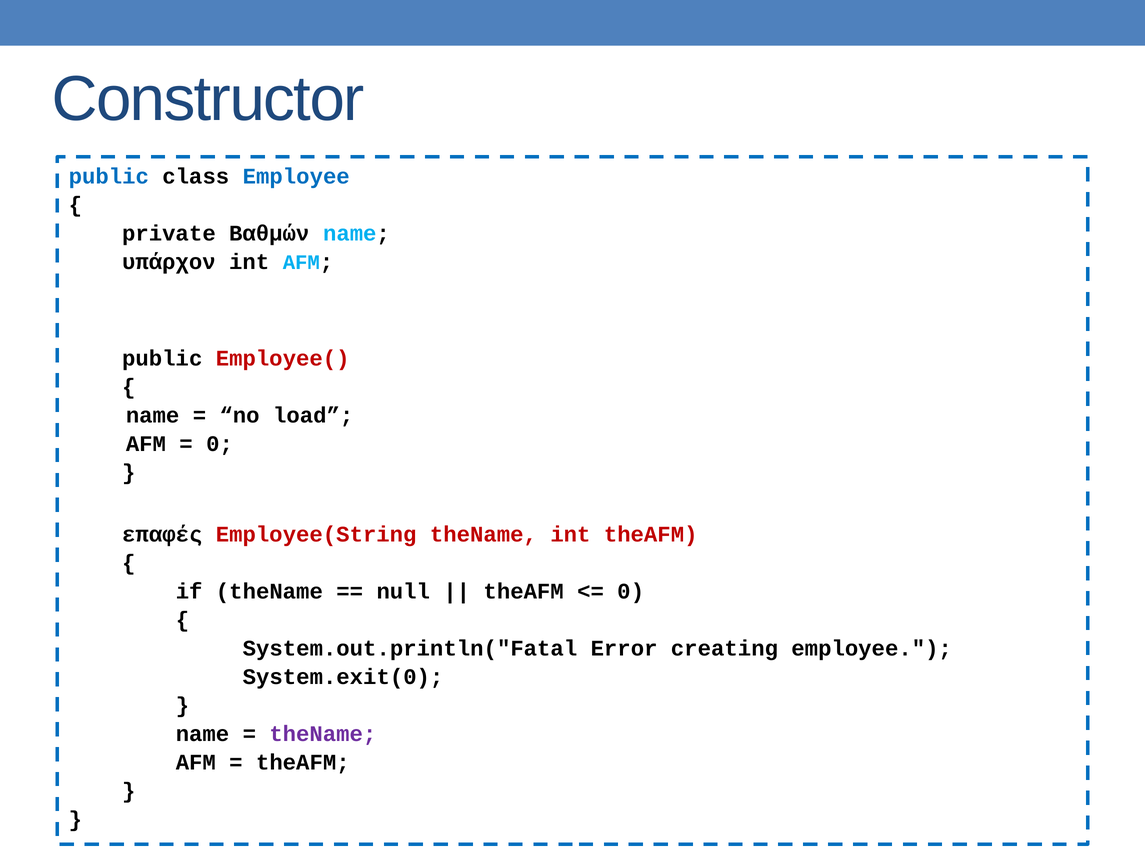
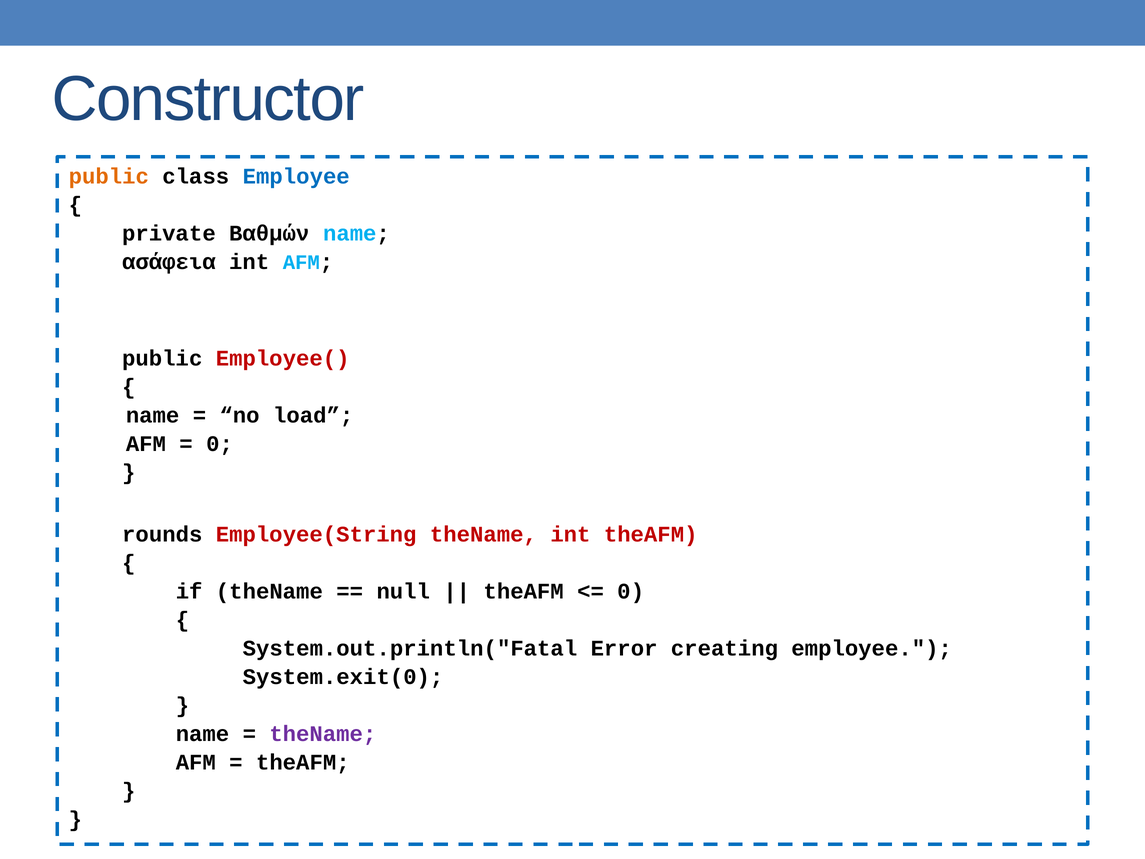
public colour: blue -> orange (109, 176)
υπάρχον: υπάρχον -> ασάφεια (169, 262)
επαφές: επαφές -> rounds (162, 534)
